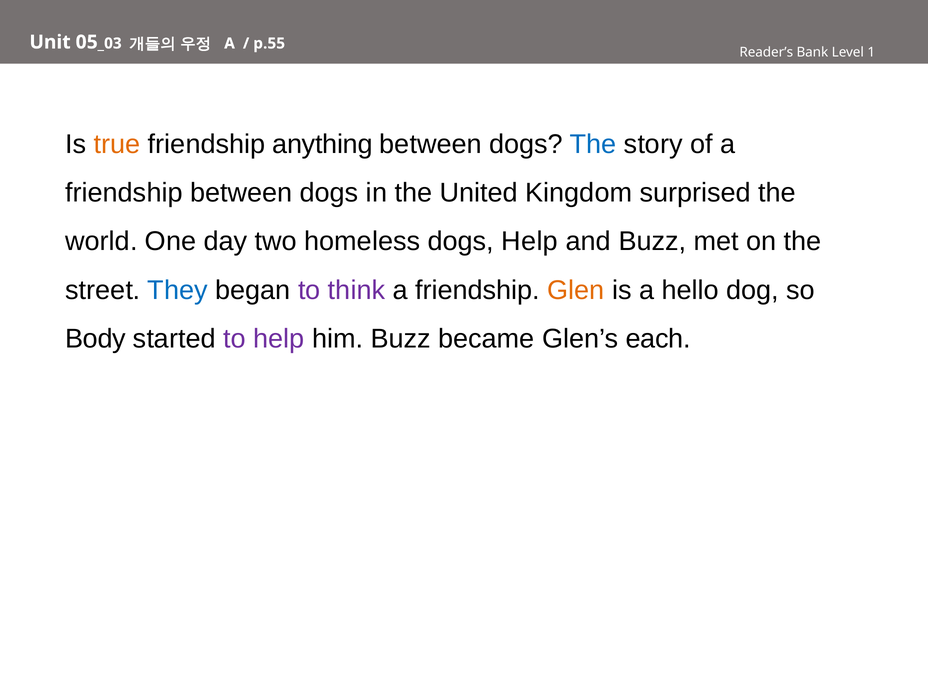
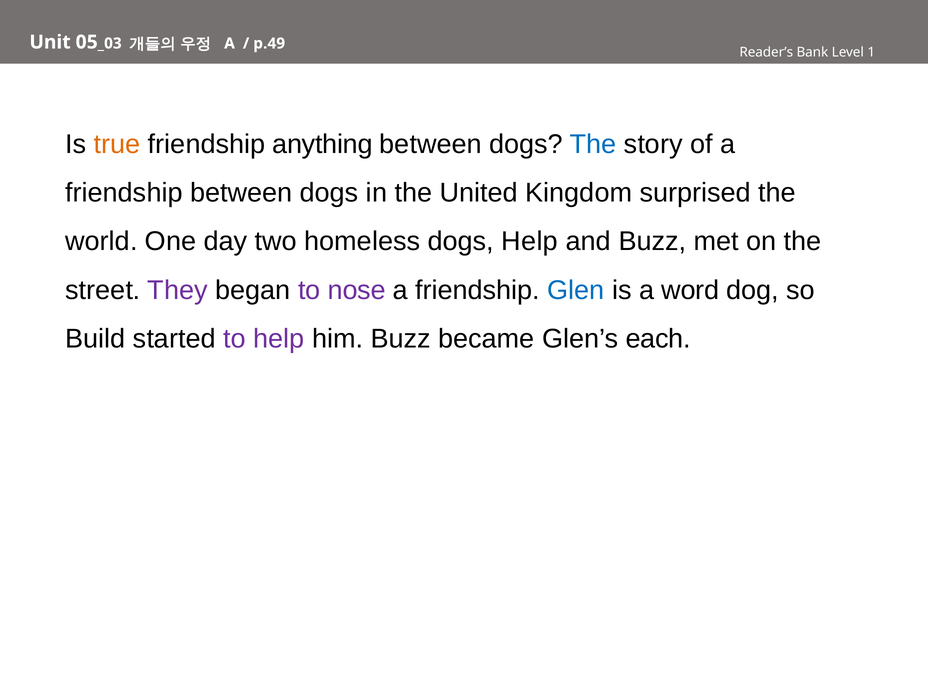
p.55: p.55 -> p.49 (269, 43)
They colour: blue -> purple (178, 290)
think: think -> nose (357, 290)
Glen colour: orange -> blue (576, 290)
hello: hello -> word (690, 290)
Body: Body -> Build (95, 339)
